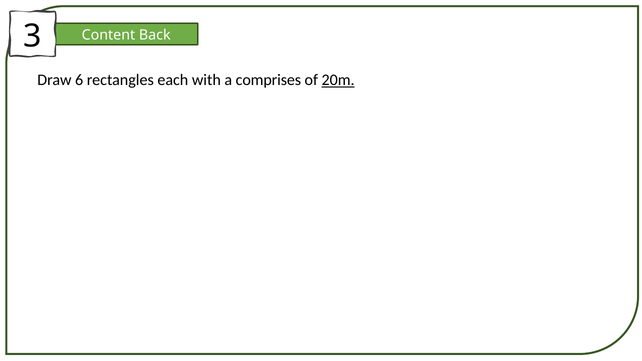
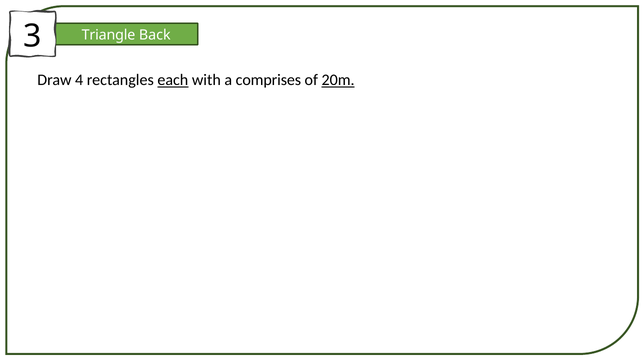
Content: Content -> Triangle (109, 35)
6: 6 -> 4 (79, 80)
each underline: none -> present (173, 80)
